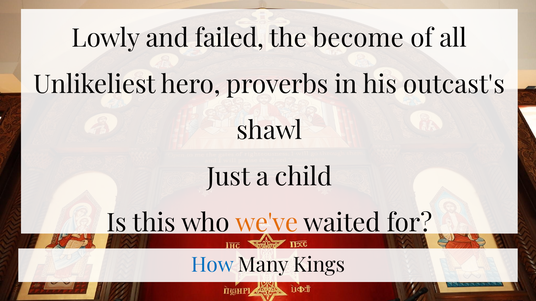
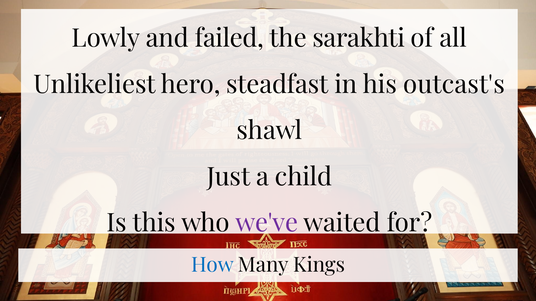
become: become -> sarakhti (359, 39)
proverbs: proverbs -> steadfast (277, 85)
we've colour: orange -> purple (267, 223)
